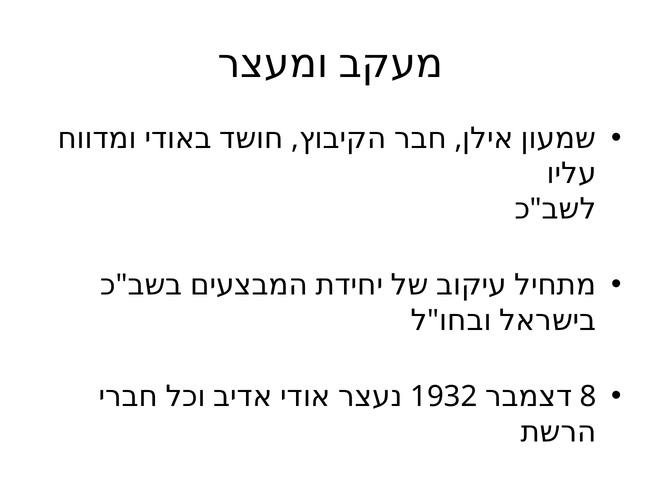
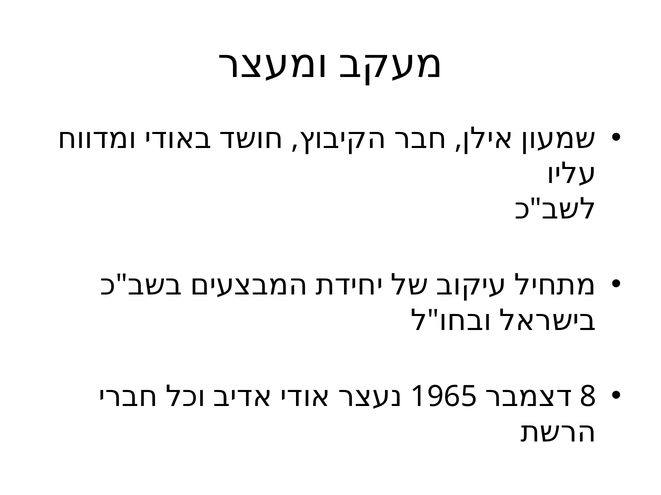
1932: 1932 -> 1965 (444, 397)
